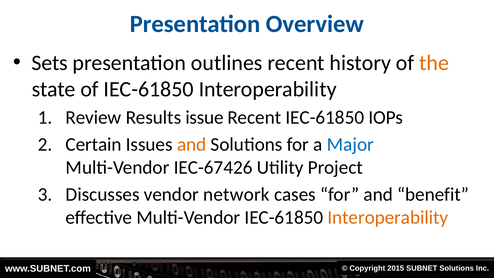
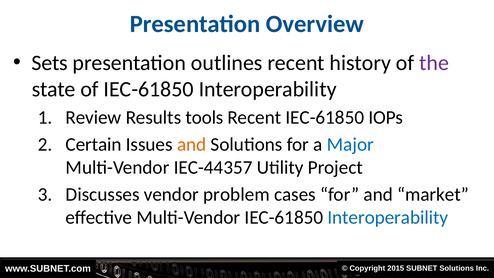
the colour: orange -> purple (434, 63)
issue: issue -> tools (205, 118)
IEC-67426: IEC-67426 -> IEC-44357 (213, 168)
network: network -> problem (236, 194)
benefit: benefit -> market (433, 194)
Interoperability colour: orange -> blue (388, 217)
